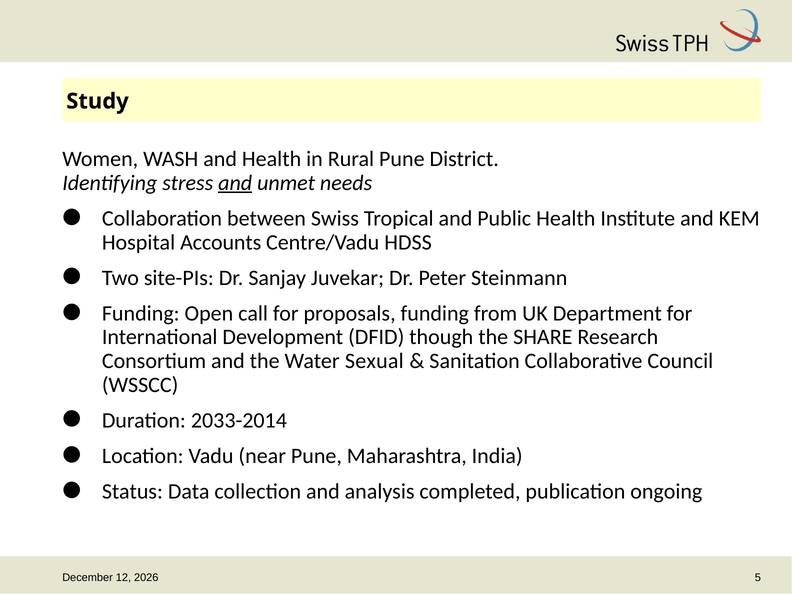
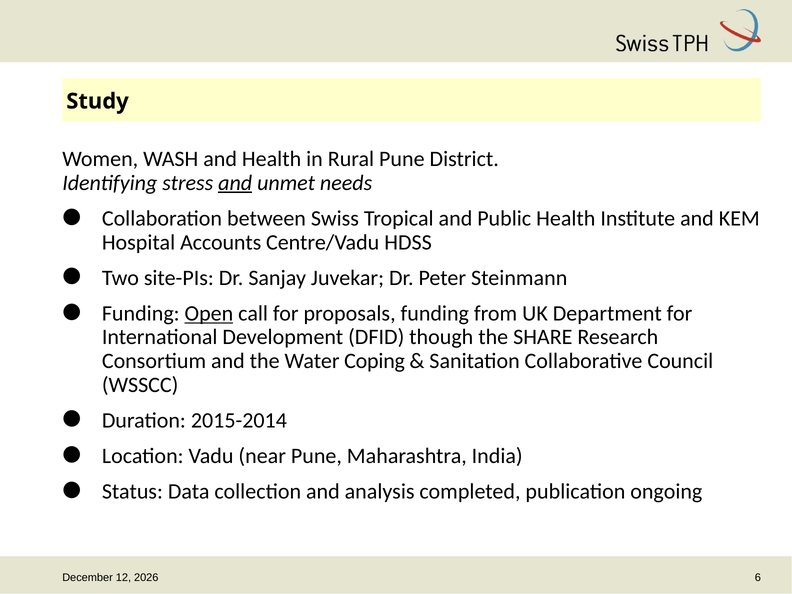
Open underline: none -> present (209, 313)
Sexual: Sexual -> Coping (375, 361)
2033-2014: 2033-2014 -> 2015-2014 (239, 420)
5: 5 -> 6 (758, 578)
